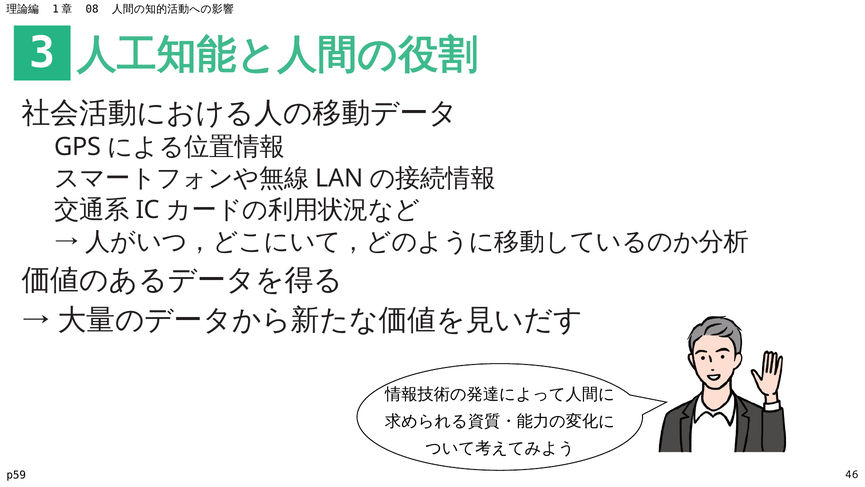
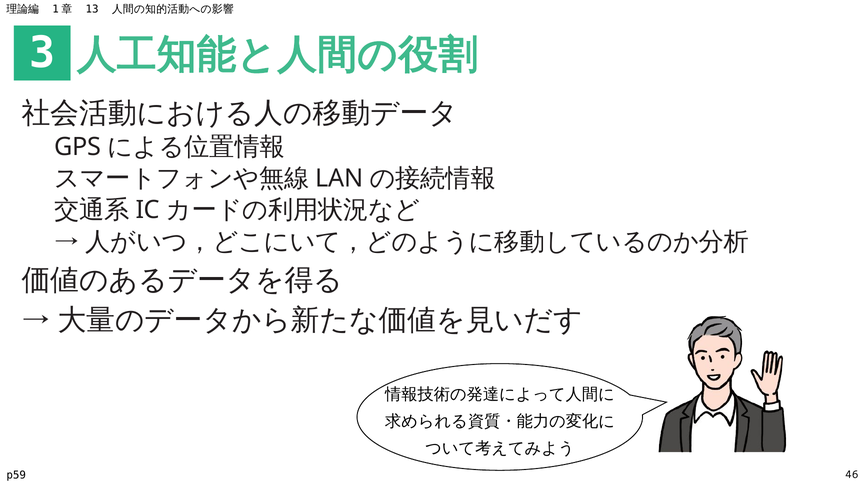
08: 08 -> 13 (92, 9)
